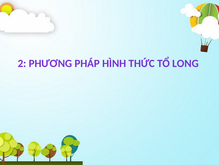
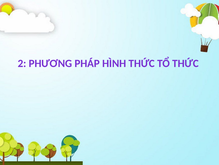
TỔ LONG: LONG -> THỨC (185, 63)
